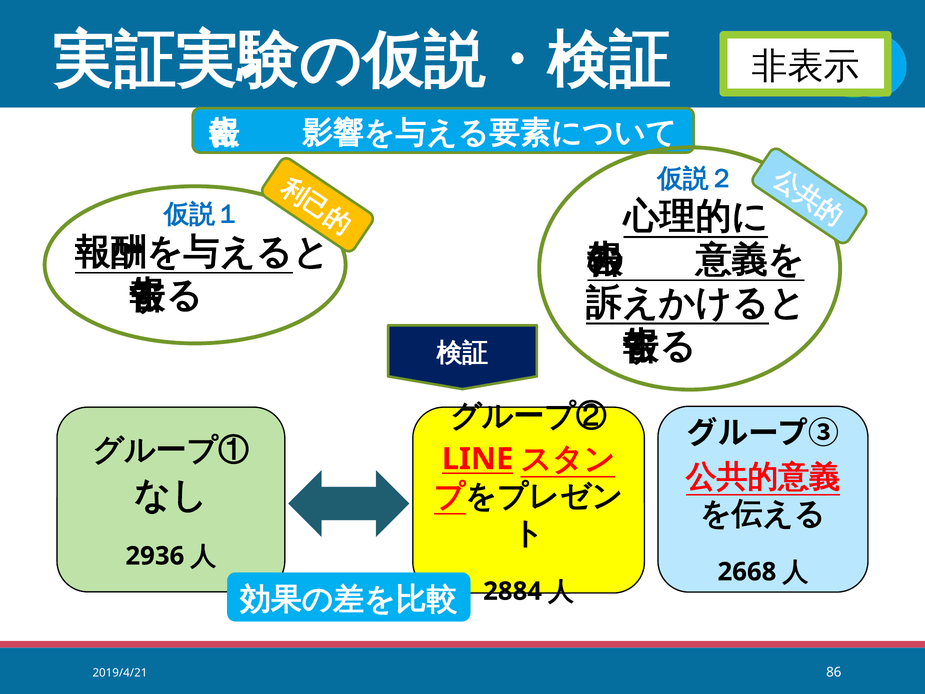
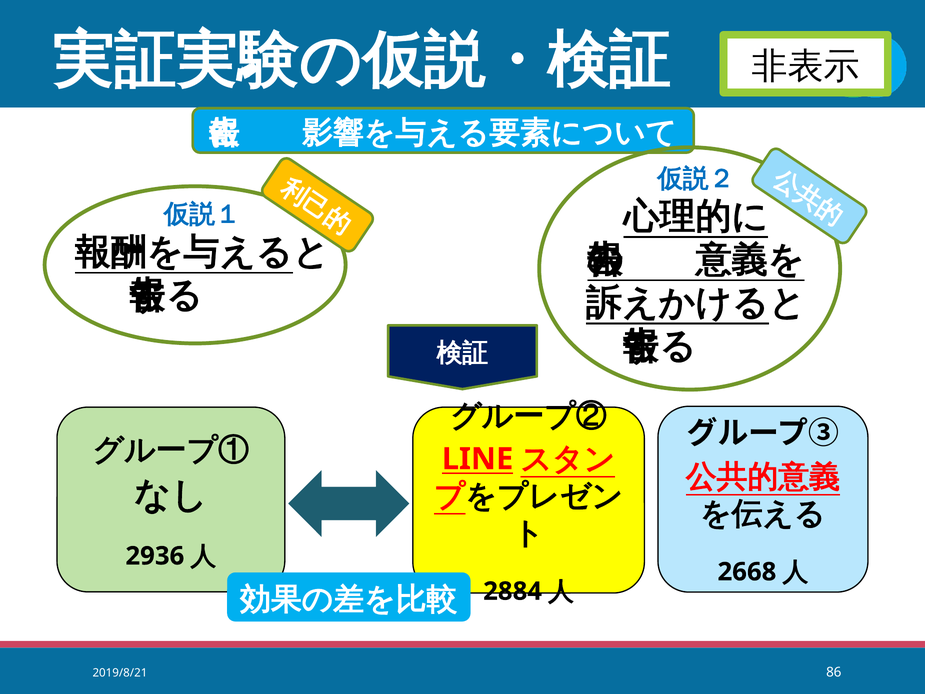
2019/4/21: 2019/4/21 -> 2019/8/21 (120, 673)
